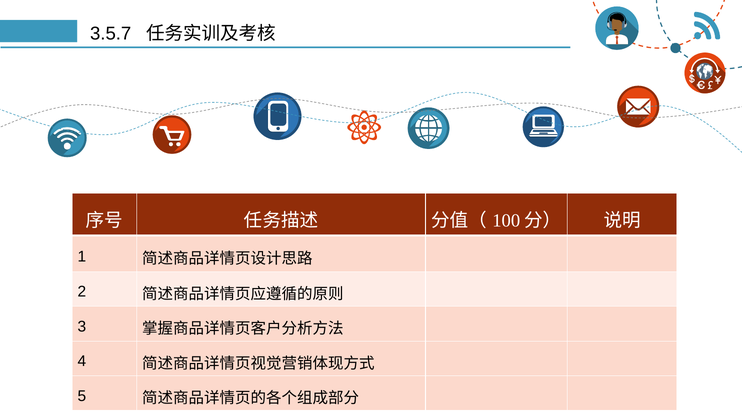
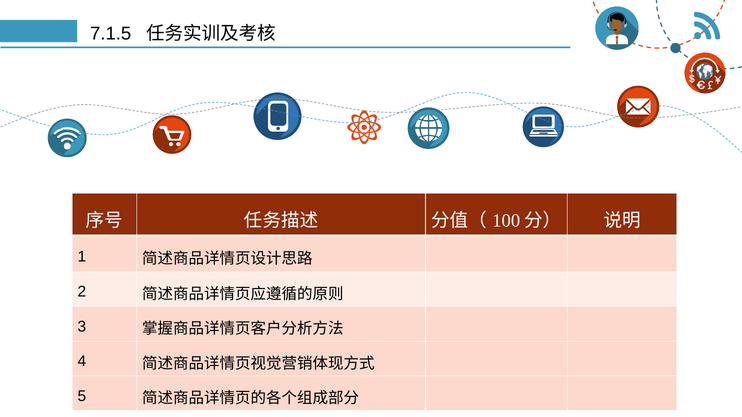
3.5.7: 3.5.7 -> 7.1.5 (111, 34)
